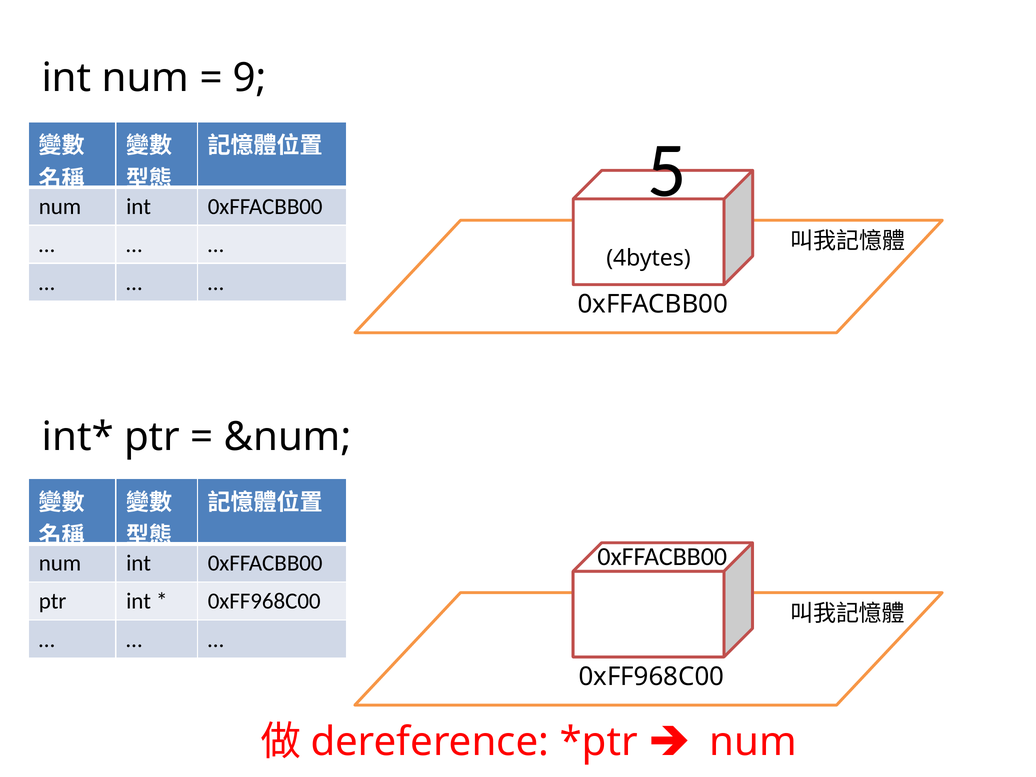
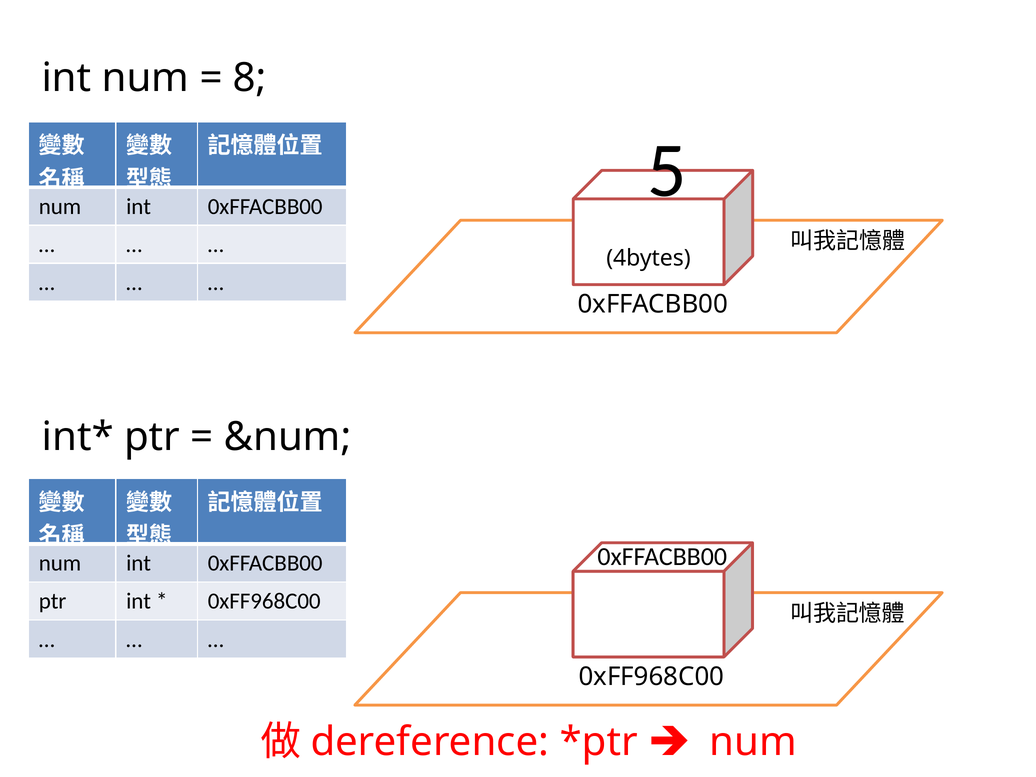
9: 9 -> 8 (250, 78)
